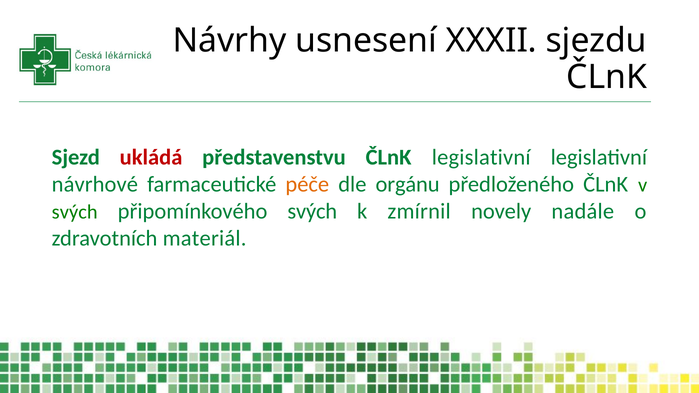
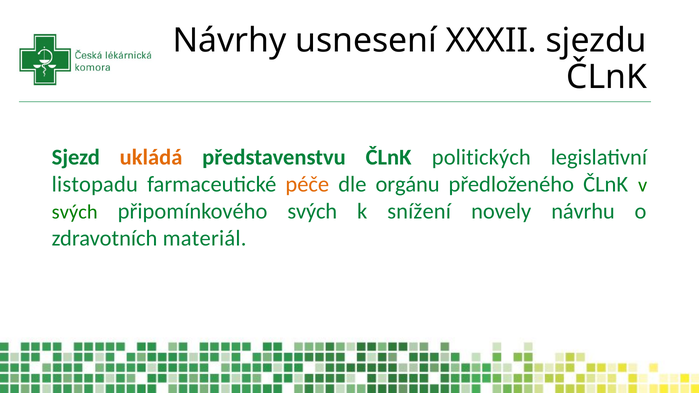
ukládá colour: red -> orange (151, 157)
ČLnK legislativní: legislativní -> politických (481, 157)
návrhové: návrhové -> listopadu (95, 184)
zmírnil: zmírnil -> snížení (419, 211)
nadále: nadále -> návrhu (583, 211)
